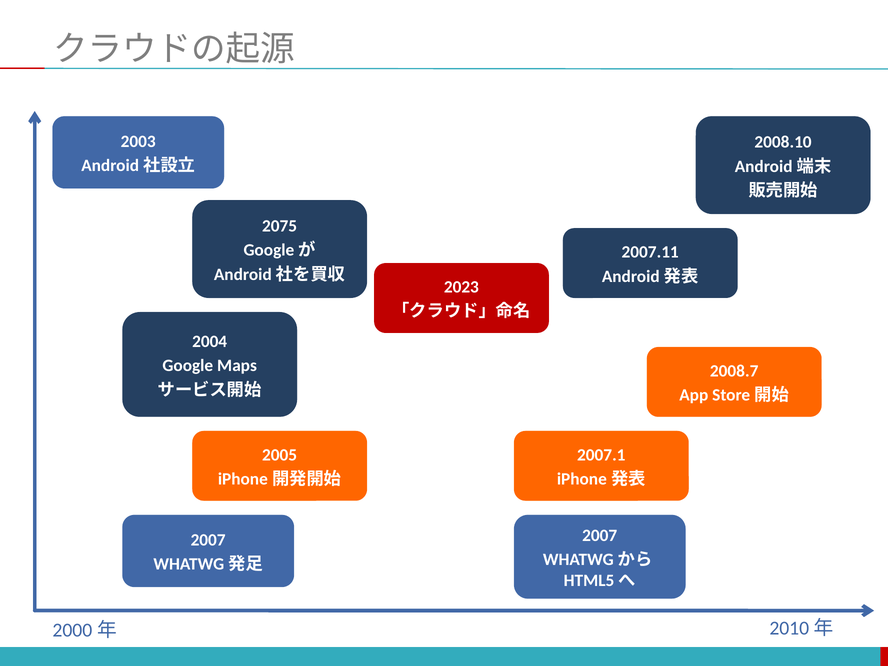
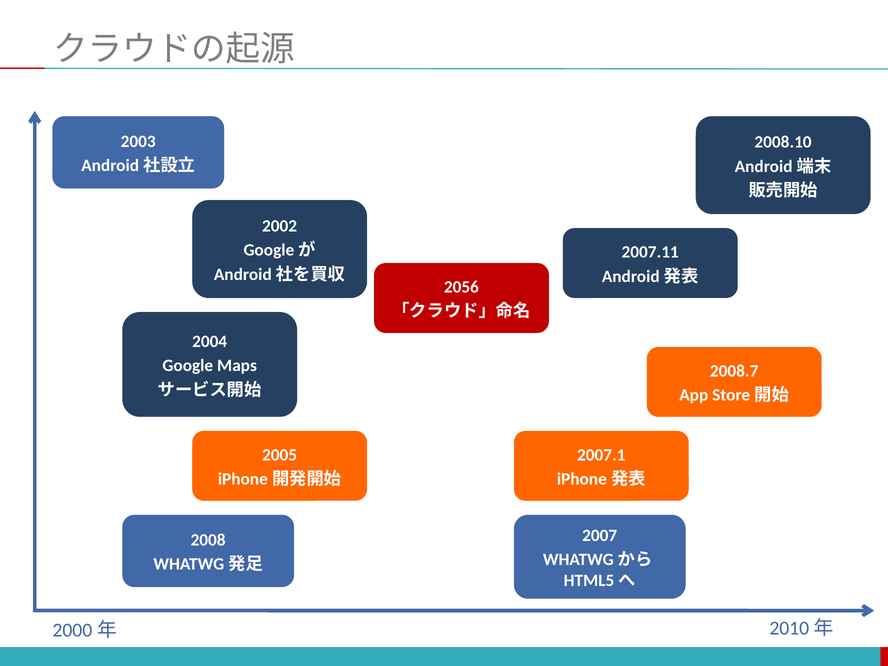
2075: 2075 -> 2002 (280, 226)
2023: 2023 -> 2056 (461, 287)
2007: 2007 -> 2008 (208, 540)
